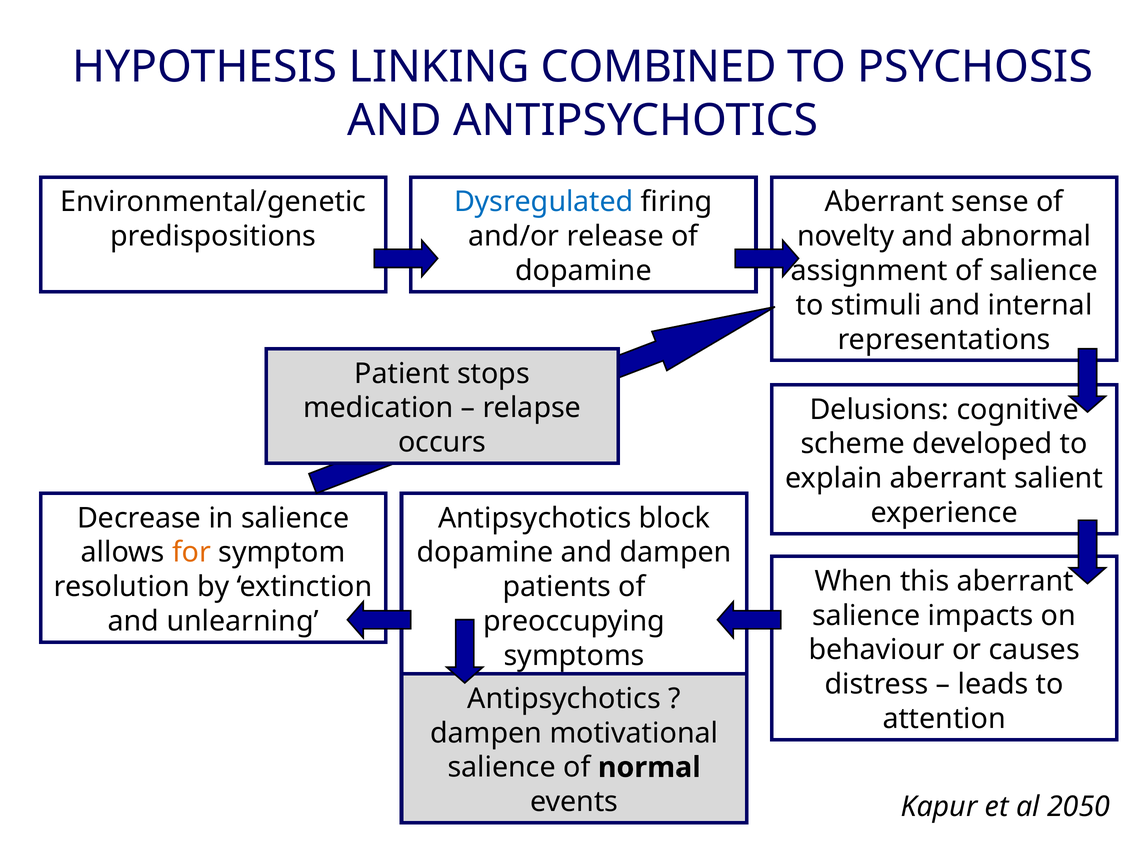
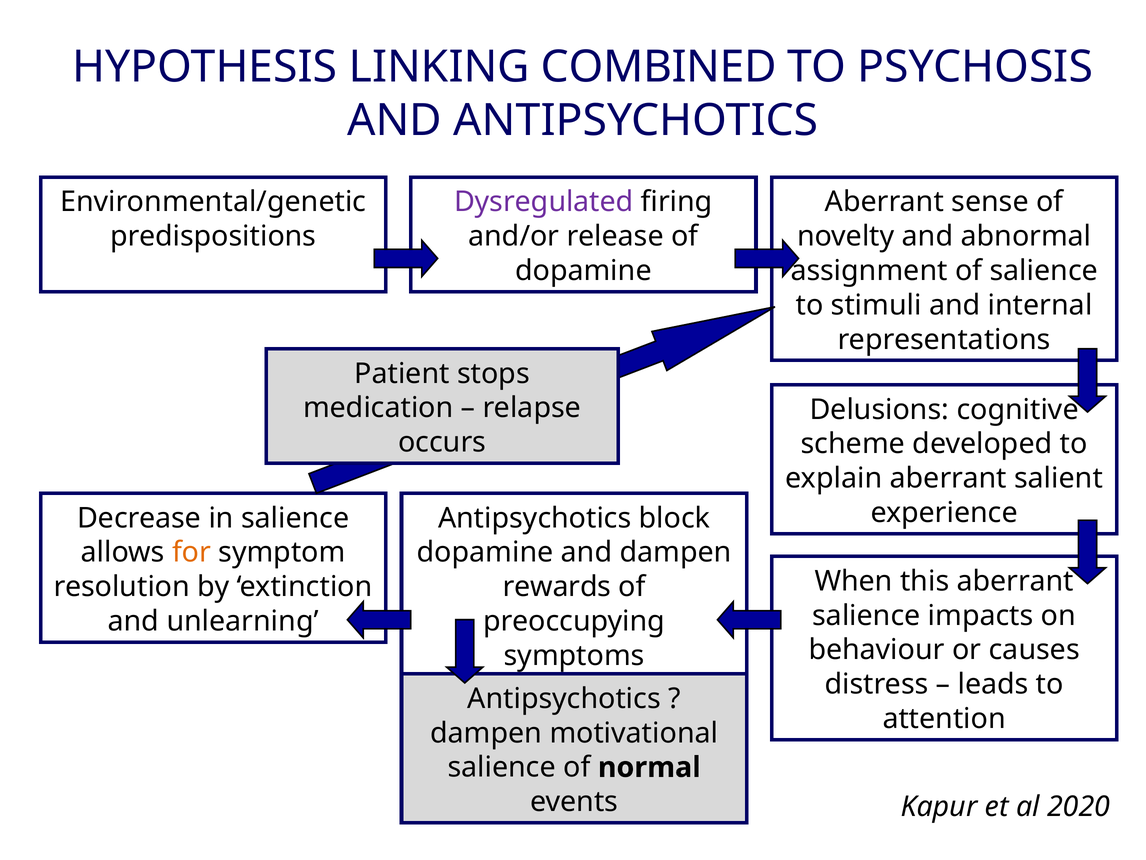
Dysregulated colour: blue -> purple (544, 202)
patients: patients -> rewards (557, 587)
2050: 2050 -> 2020 (1079, 807)
